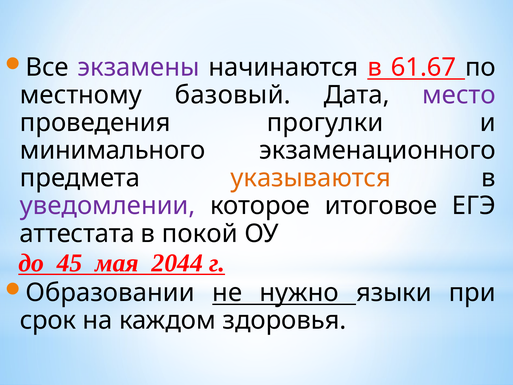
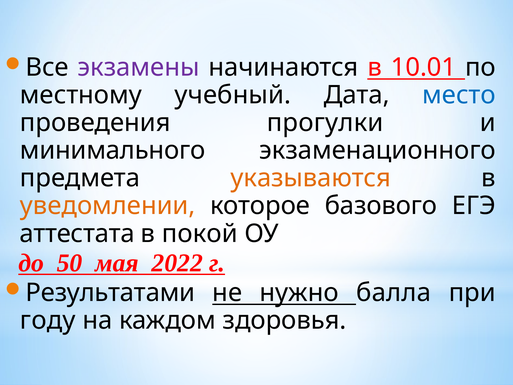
61.67: 61.67 -> 10.01 (423, 67)
базовый: базовый -> учебный (233, 95)
место colour: purple -> blue (459, 95)
уведомлении colour: purple -> orange (108, 206)
итоговое: итоговое -> базового (381, 206)
45: 45 -> 50 (70, 263)
2044: 2044 -> 2022 (177, 263)
Образовании: Образовании -> Результатами (110, 292)
языки: языки -> балла (394, 292)
срок: срок -> году (48, 320)
